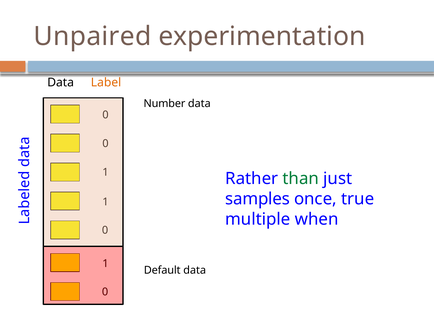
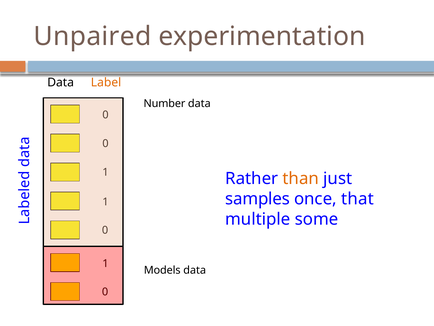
than colour: green -> orange (301, 178)
true: true -> that (358, 199)
when: when -> some (317, 219)
Default: Default -> Models (162, 270)
